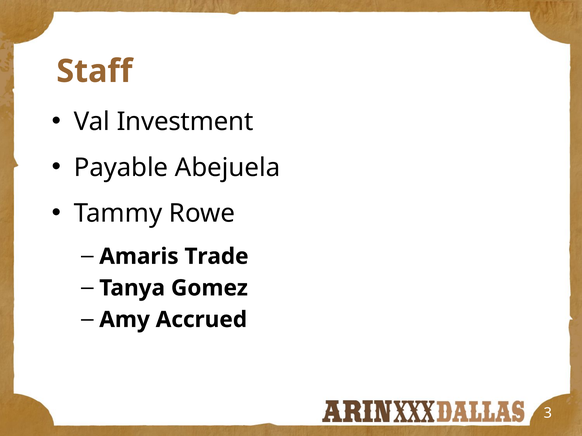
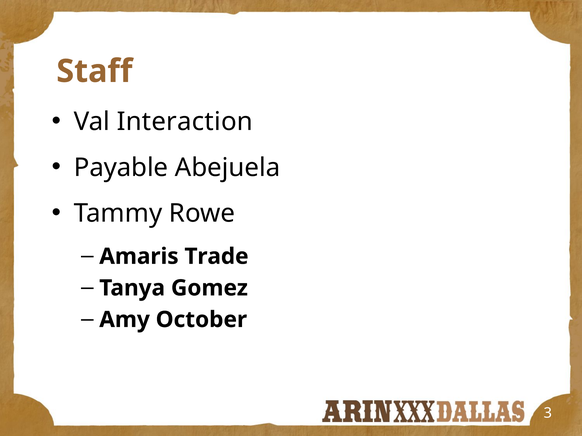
Investment: Investment -> Interaction (185, 122)
Accrued: Accrued -> October (201, 320)
